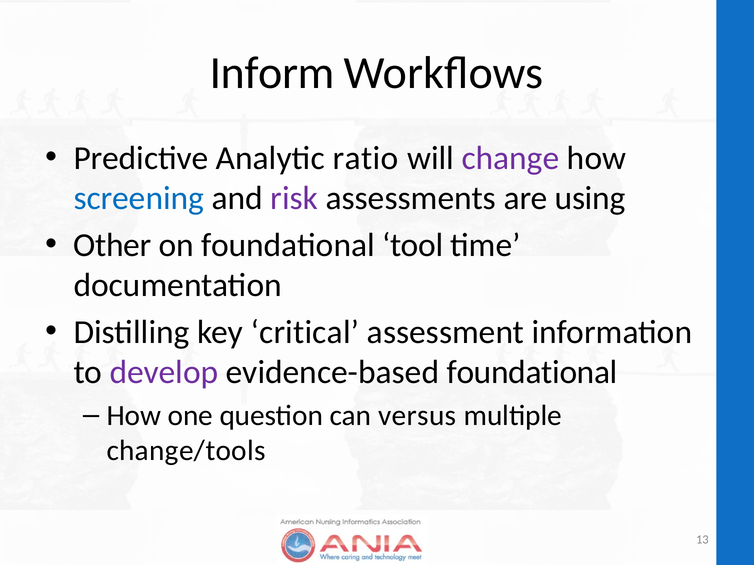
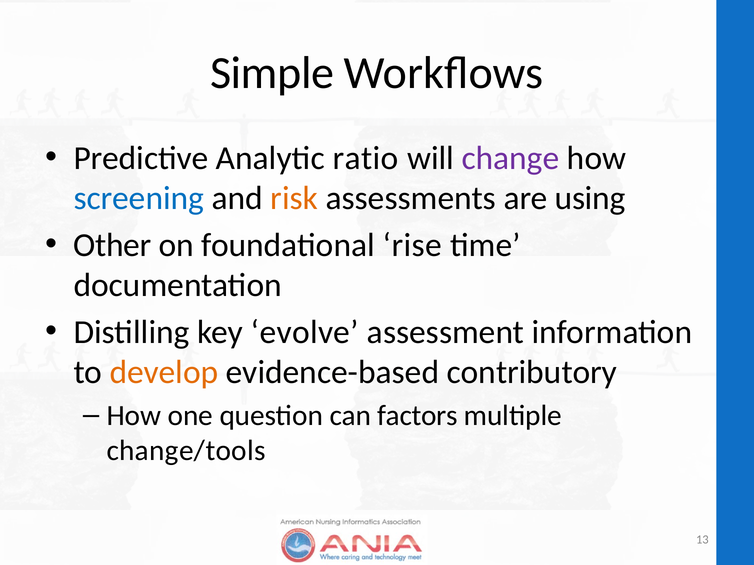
Inform: Inform -> Simple (272, 73)
risk colour: purple -> orange (294, 198)
tool: tool -> rise (412, 245)
critical: critical -> evolve (305, 332)
develop colour: purple -> orange (164, 373)
evidence-based foundational: foundational -> contributory (532, 373)
versus: versus -> factors (418, 416)
